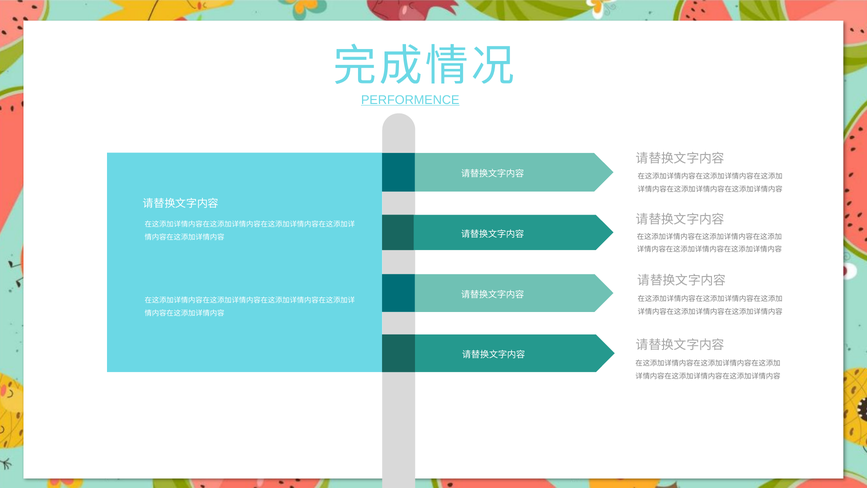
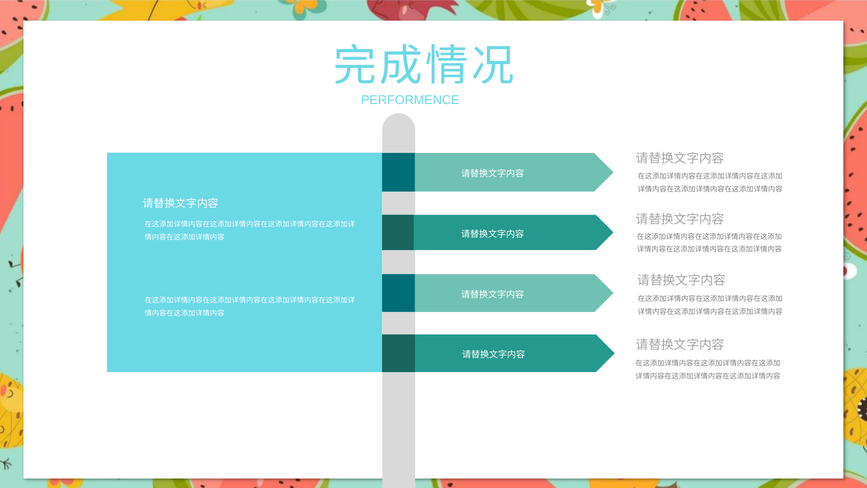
PERFORMENCE underline: present -> none (410, 100)
